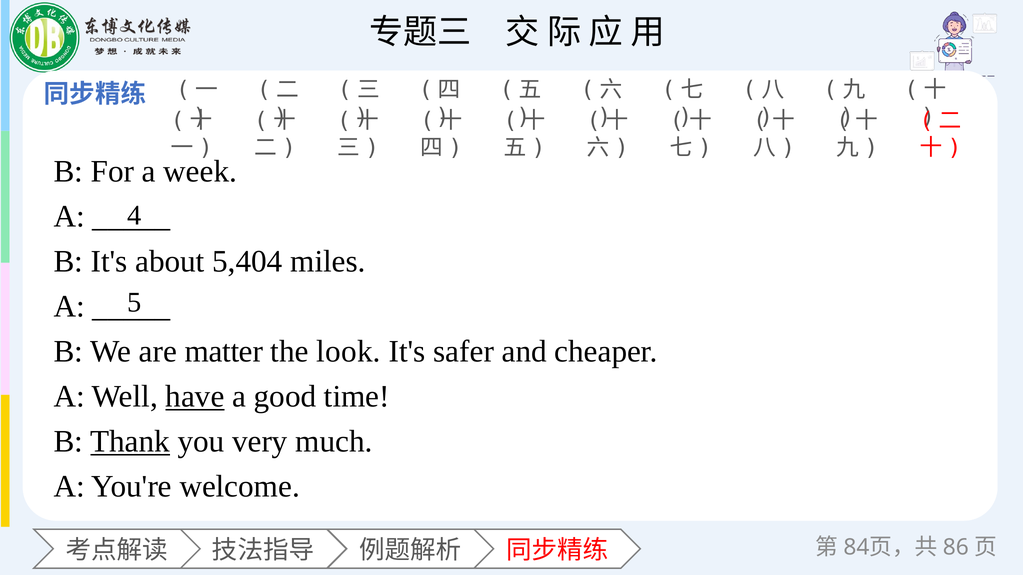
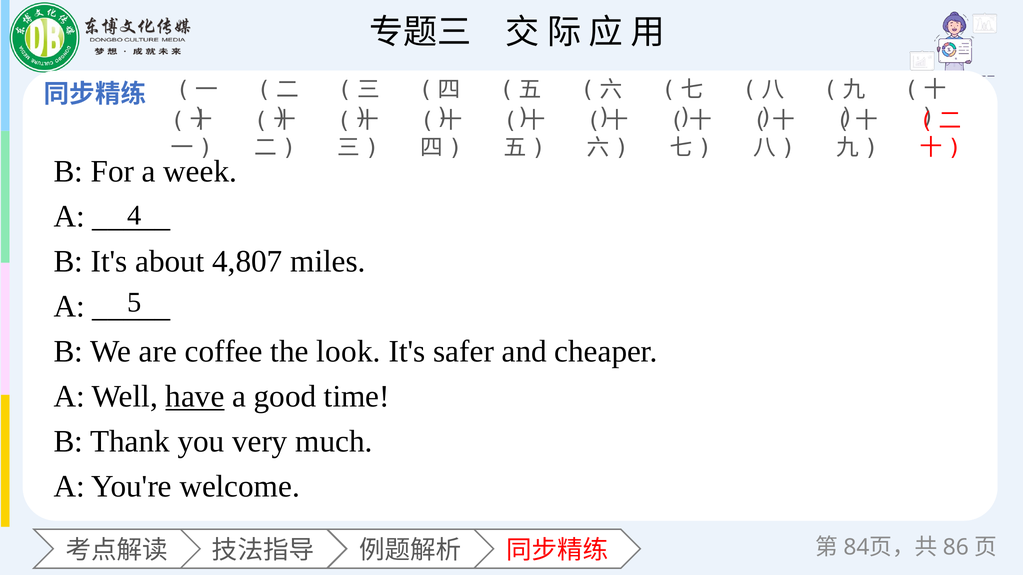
5,404: 5,404 -> 4,807 (247, 262)
matter: matter -> coffee (224, 352)
Thank underline: present -> none (130, 442)
